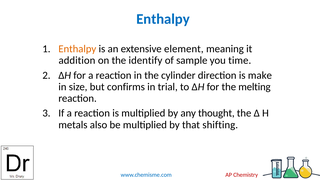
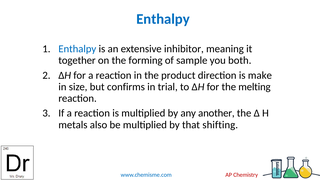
Enthalpy colour: orange -> blue (77, 49)
element: element -> inhibitor (184, 49)
addition: addition -> together (77, 60)
identify: identify -> forming (146, 60)
time: time -> both (240, 60)
cylinder: cylinder -> product (178, 75)
thought: thought -> another (216, 113)
